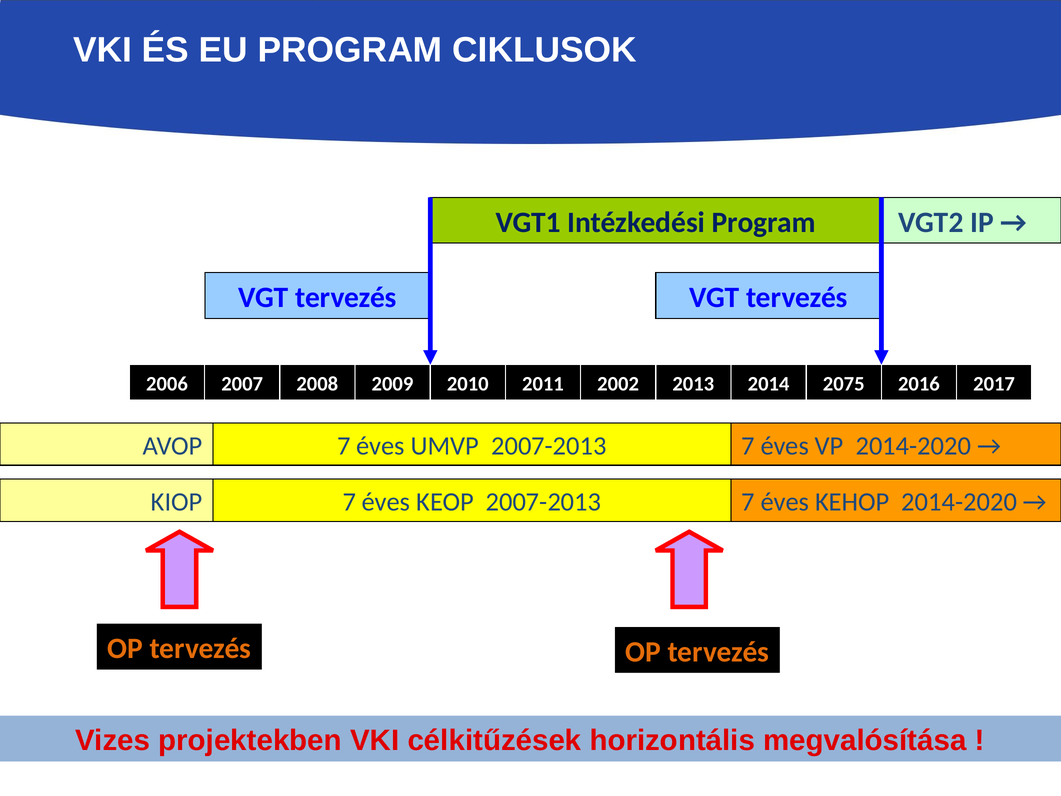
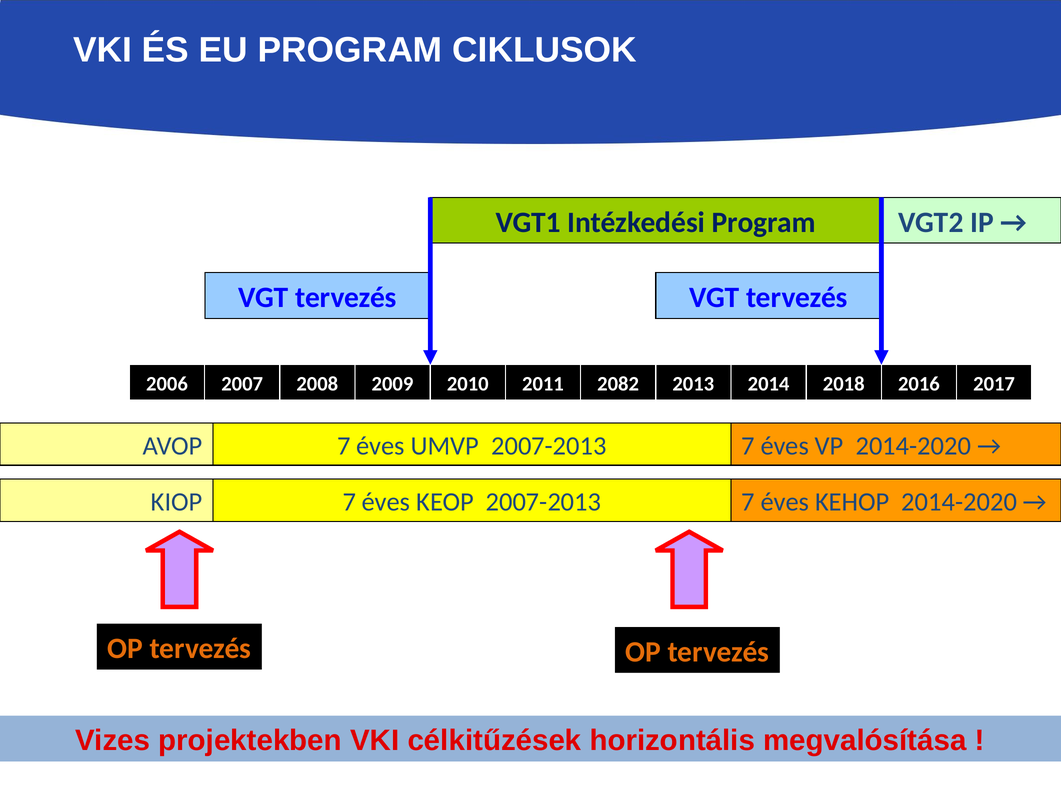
2002: 2002 -> 2082 (618, 384)
2075: 2075 -> 2018 (844, 384)
